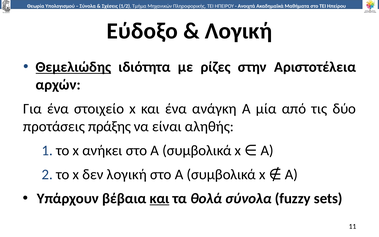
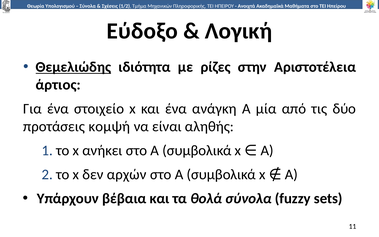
αρχών: αρχών -> άρτιος (58, 85)
πράξης: πράξης -> κομψή (109, 126)
δεν λογική: λογική -> αρχών (127, 174)
και underline: present -> none (160, 198)
